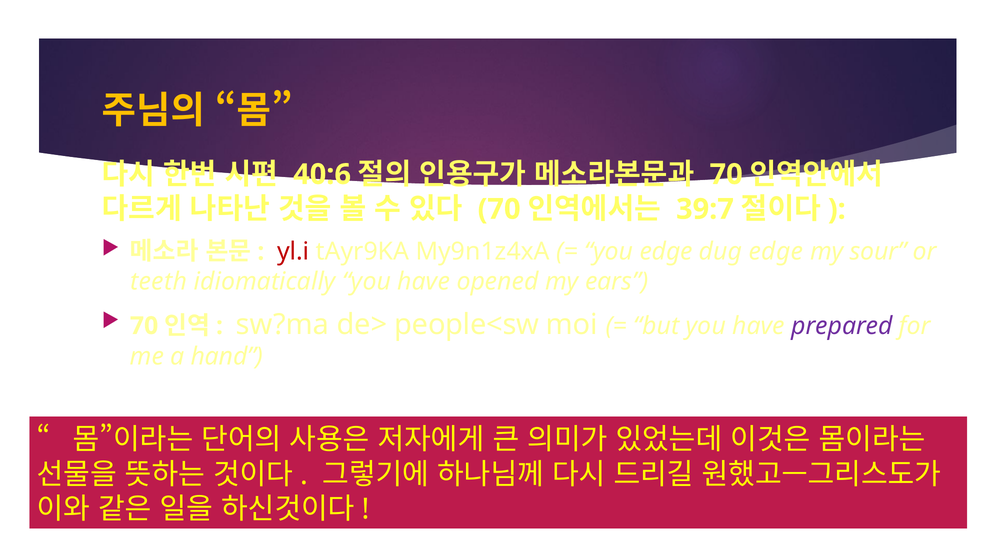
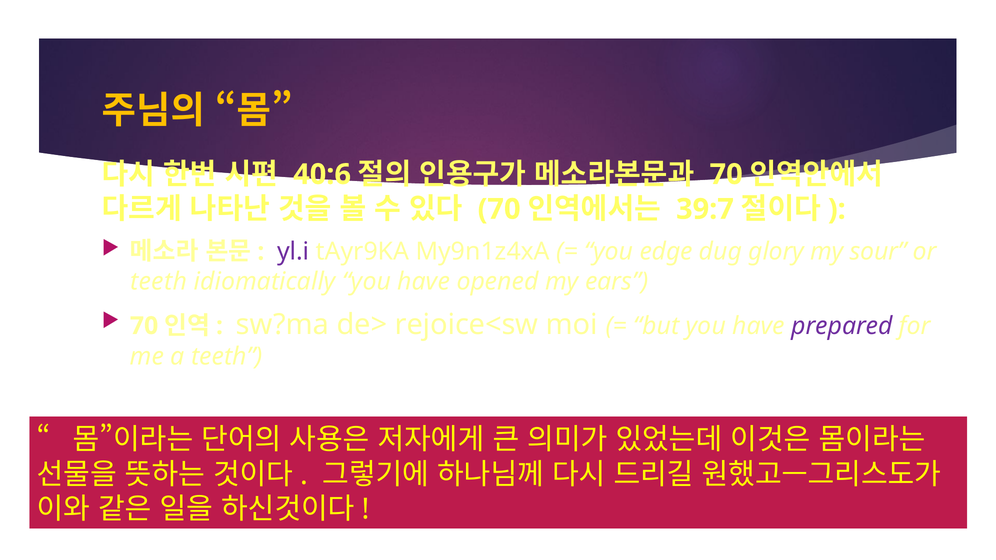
yl.i colour: red -> purple (293, 252)
dug edge: edge -> glory (776, 252)
people<sw: people<sw -> rejoice<sw (467, 325)
a hand: hand -> teeth (227, 357)
